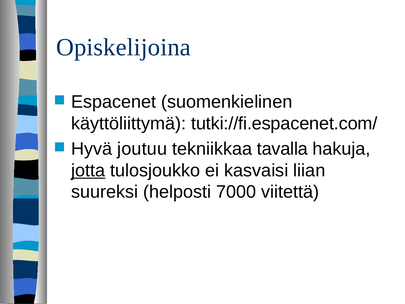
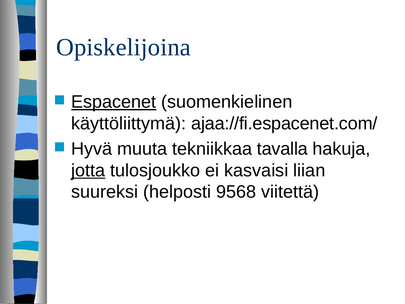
Espacenet underline: none -> present (114, 102)
tutki://fi.espacenet.com/: tutki://fi.espacenet.com/ -> ajaa://fi.espacenet.com/ (284, 123)
joutuu: joutuu -> muuta (142, 149)
7000: 7000 -> 9568 (236, 192)
